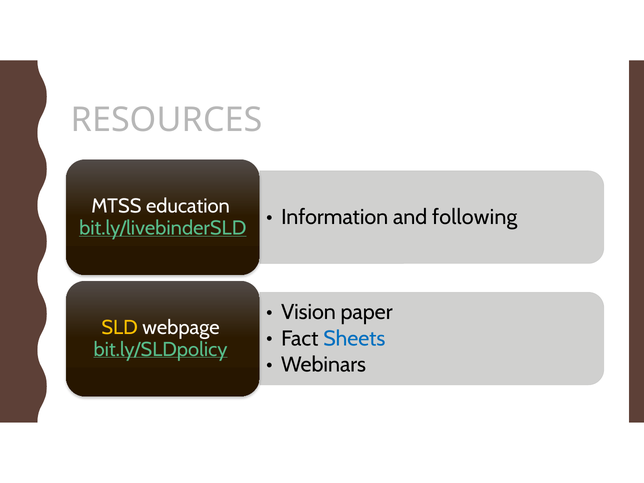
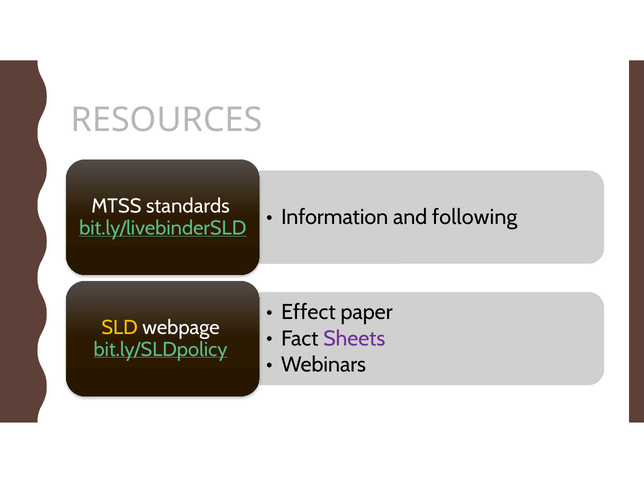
education: education -> standards (188, 206)
Vision: Vision -> Effect (308, 312)
Sheets colour: blue -> purple (354, 338)
